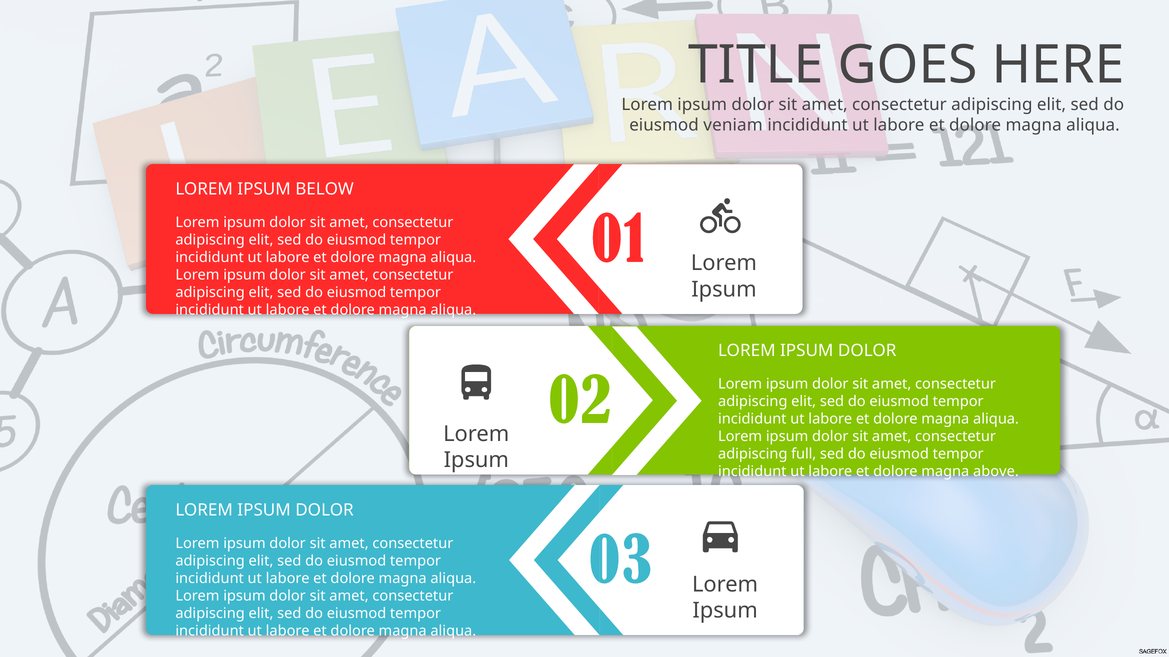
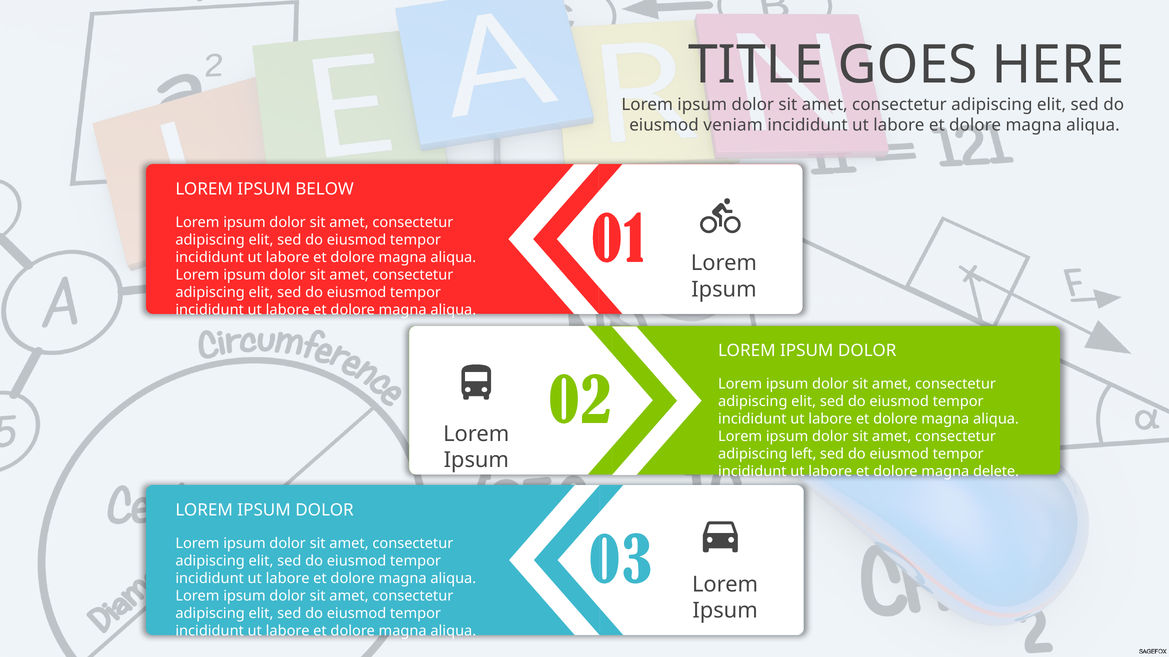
full: full -> left (804, 454)
above: above -> delete (996, 472)
